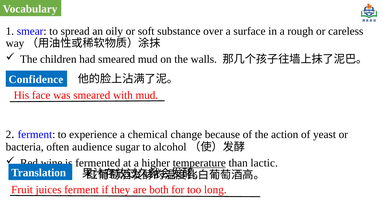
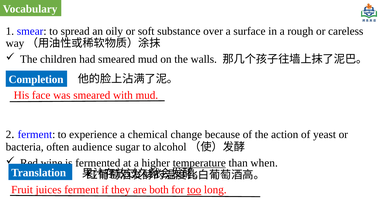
Confidence: Confidence -> Completion (36, 79)
lactic: lactic -> when (264, 163)
too underline: none -> present (194, 190)
